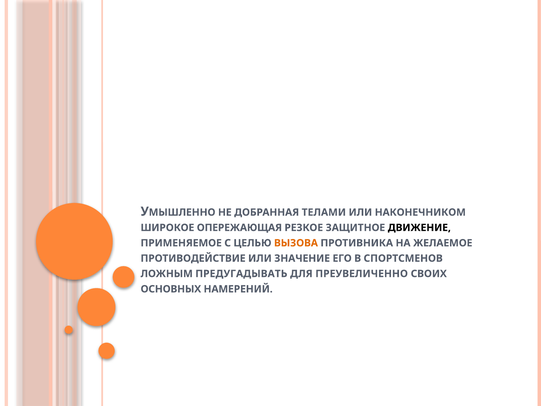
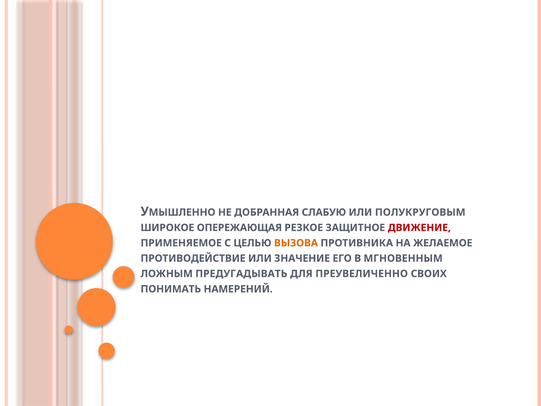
ТЕЛАМИ: ТЕЛАМИ -> СЛАБУЮ (324, 212)
НАКОНЕЧНИКОМ: НАКОНЕЧНИКОМ -> ПОЛУКРУГОВЫМ (420, 212)
ДВИЖЕНИЕ colour: black -> red (419, 228)
СПОРТСМЕНОВ: СПОРТСМЕНОВ -> МГНОВЕННЫМ (403, 258)
ОСНОВНЫХ: ОСНОВНЫХ -> ПОНИМАТЬ (171, 289)
